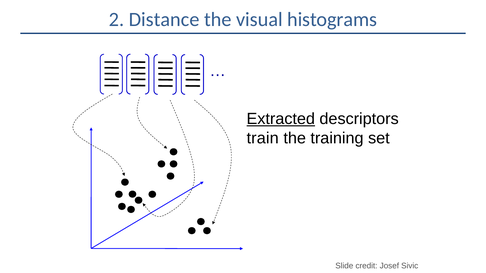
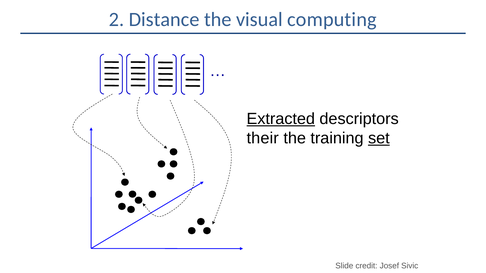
histograms: histograms -> computing (332, 20)
train: train -> their (263, 138)
set underline: none -> present (379, 138)
